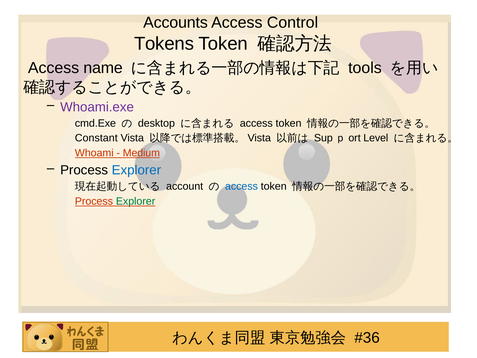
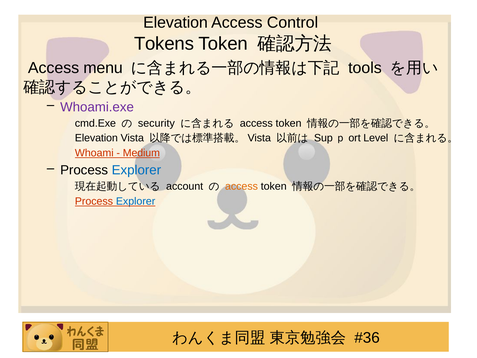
Accounts: Accounts -> Elevation (176, 23)
name: name -> menu (103, 68)
desktop: desktop -> security (156, 123)
Constant: Constant -> Elevation (96, 138)
access colour: blue -> orange (241, 186)
Explorer colour: green -> blue (136, 201)
